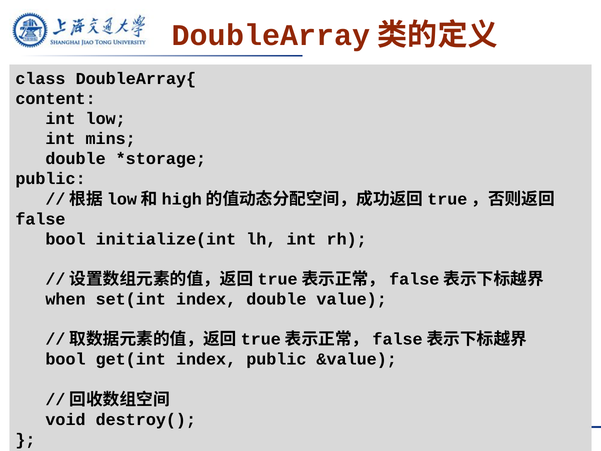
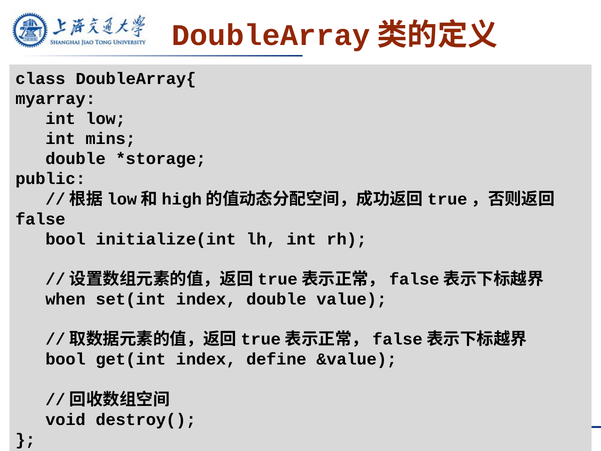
content: content -> myarray (56, 99)
index public: public -> define (276, 359)
